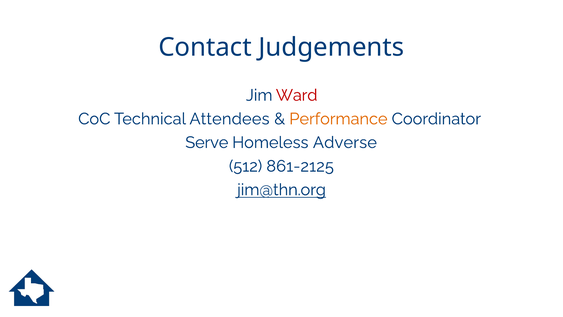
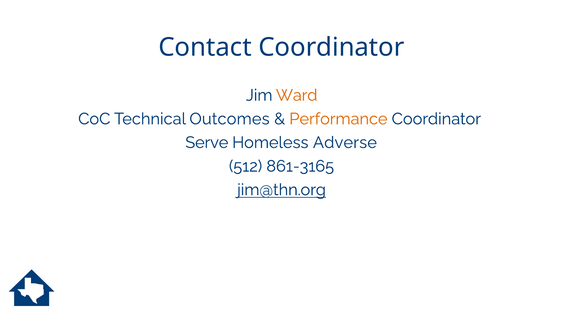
Contact Judgements: Judgements -> Coordinator (331, 47)
Ward colour: red -> orange (297, 95)
Attendees: Attendees -> Outcomes (230, 119)
861-2125: 861-2125 -> 861-3165 (300, 166)
